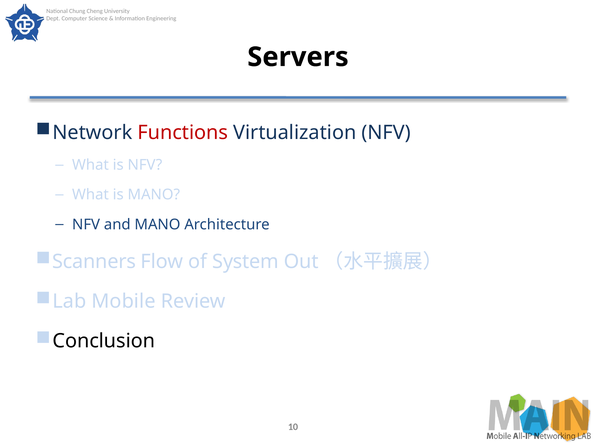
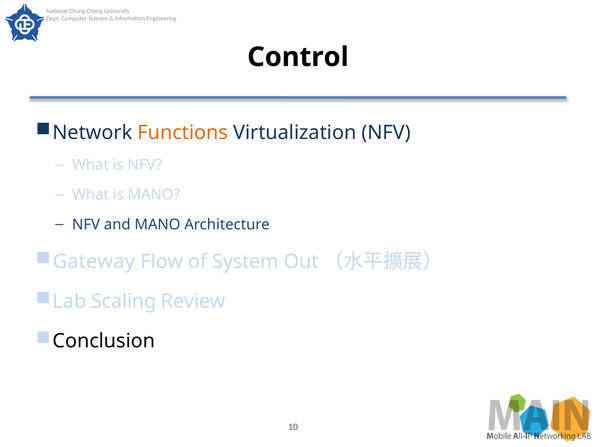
Servers: Servers -> Control (298, 57)
Functions colour: red -> orange (183, 133)
Scanners: Scanners -> Gateway (94, 262)
Mobile: Mobile -> Scaling (124, 301)
